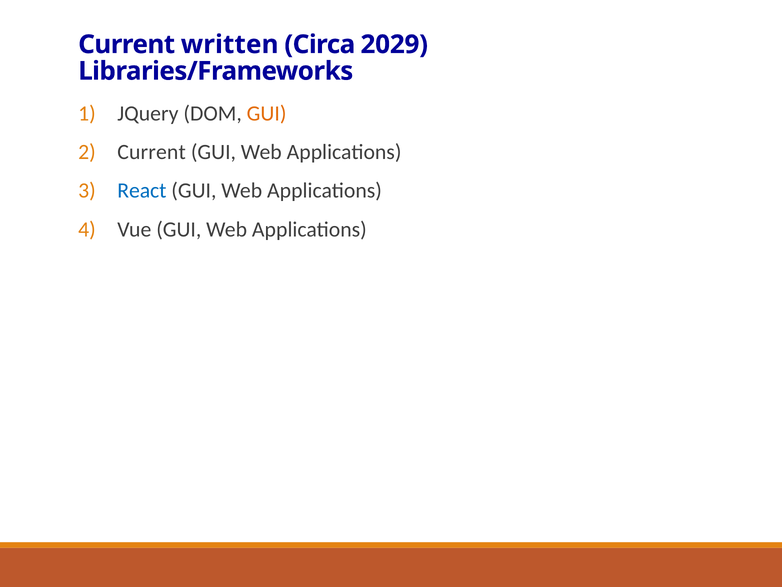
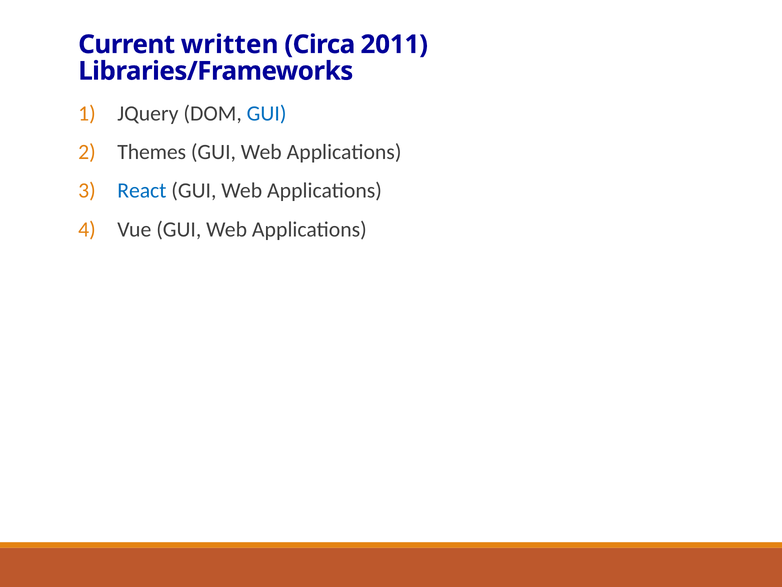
2029: 2029 -> 2011 (394, 44)
GUI colour: orange -> blue (267, 113)
Current: Current -> Themes (152, 152)
